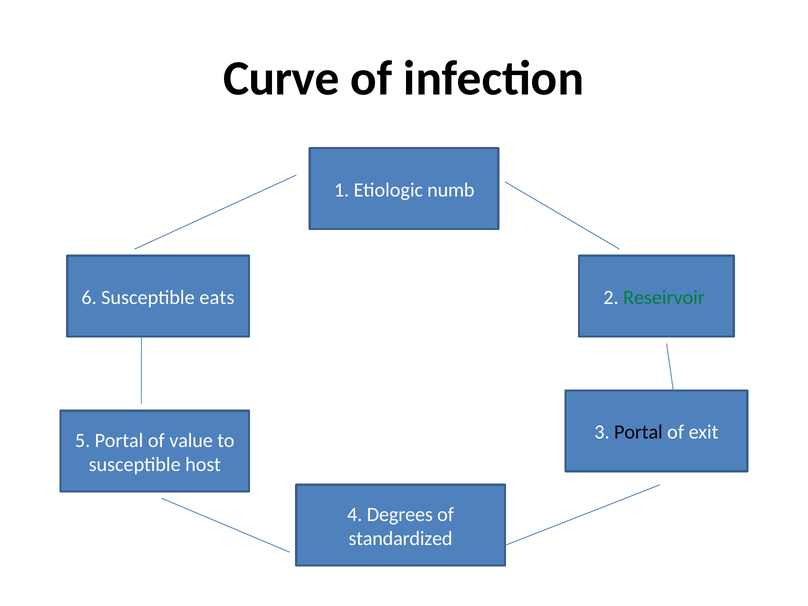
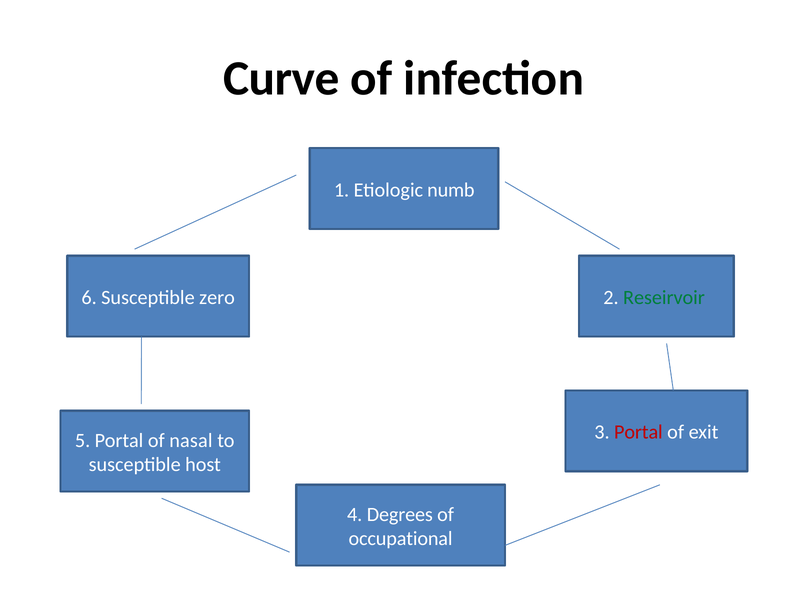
eats: eats -> zero (217, 298)
Portal colour: black -> red (638, 432)
value: value -> nasal (191, 440)
standardized: standardized -> occupational (401, 539)
